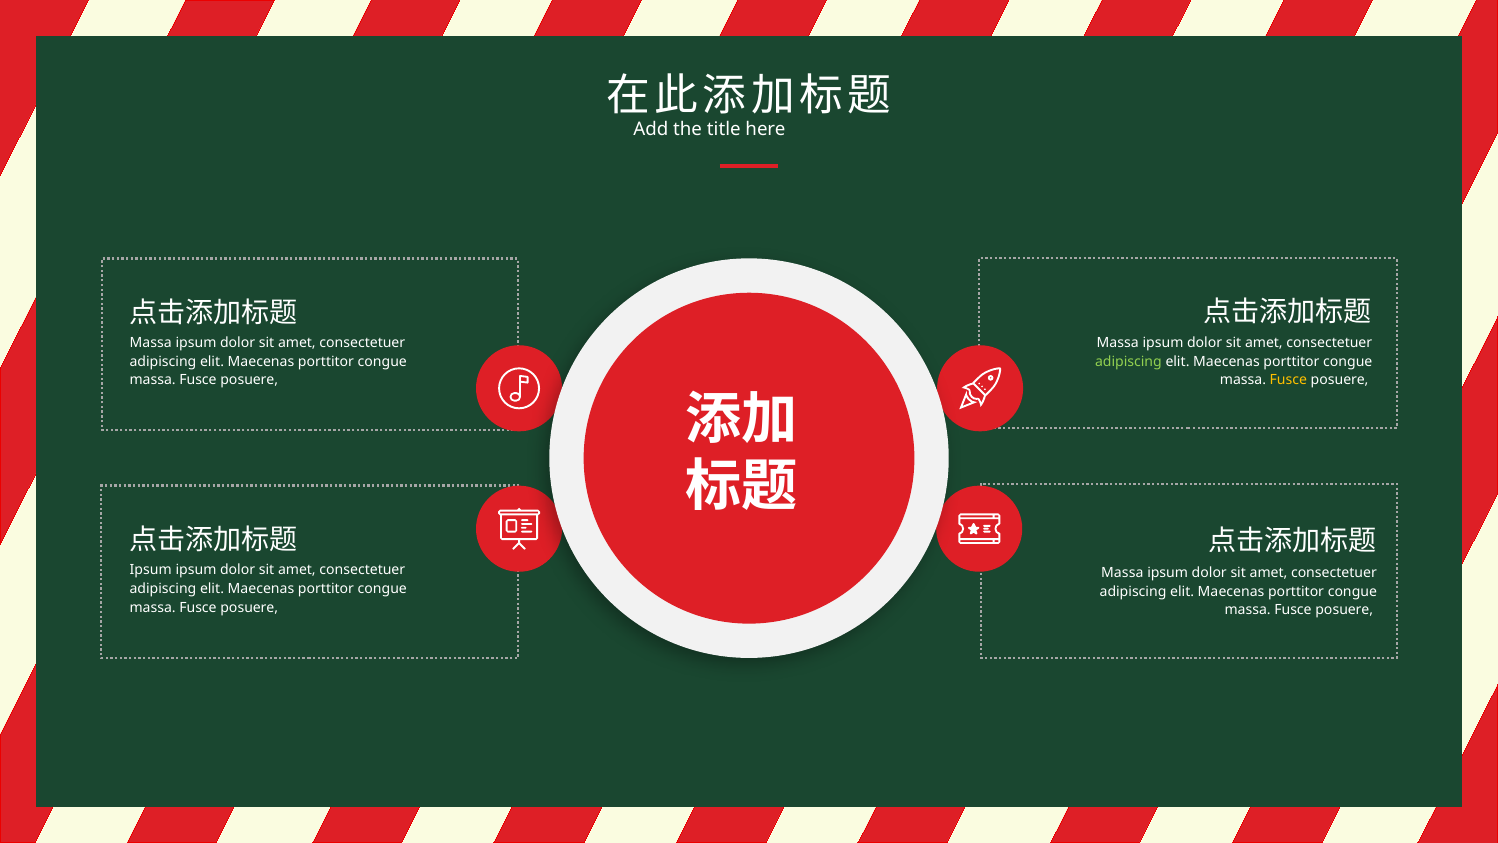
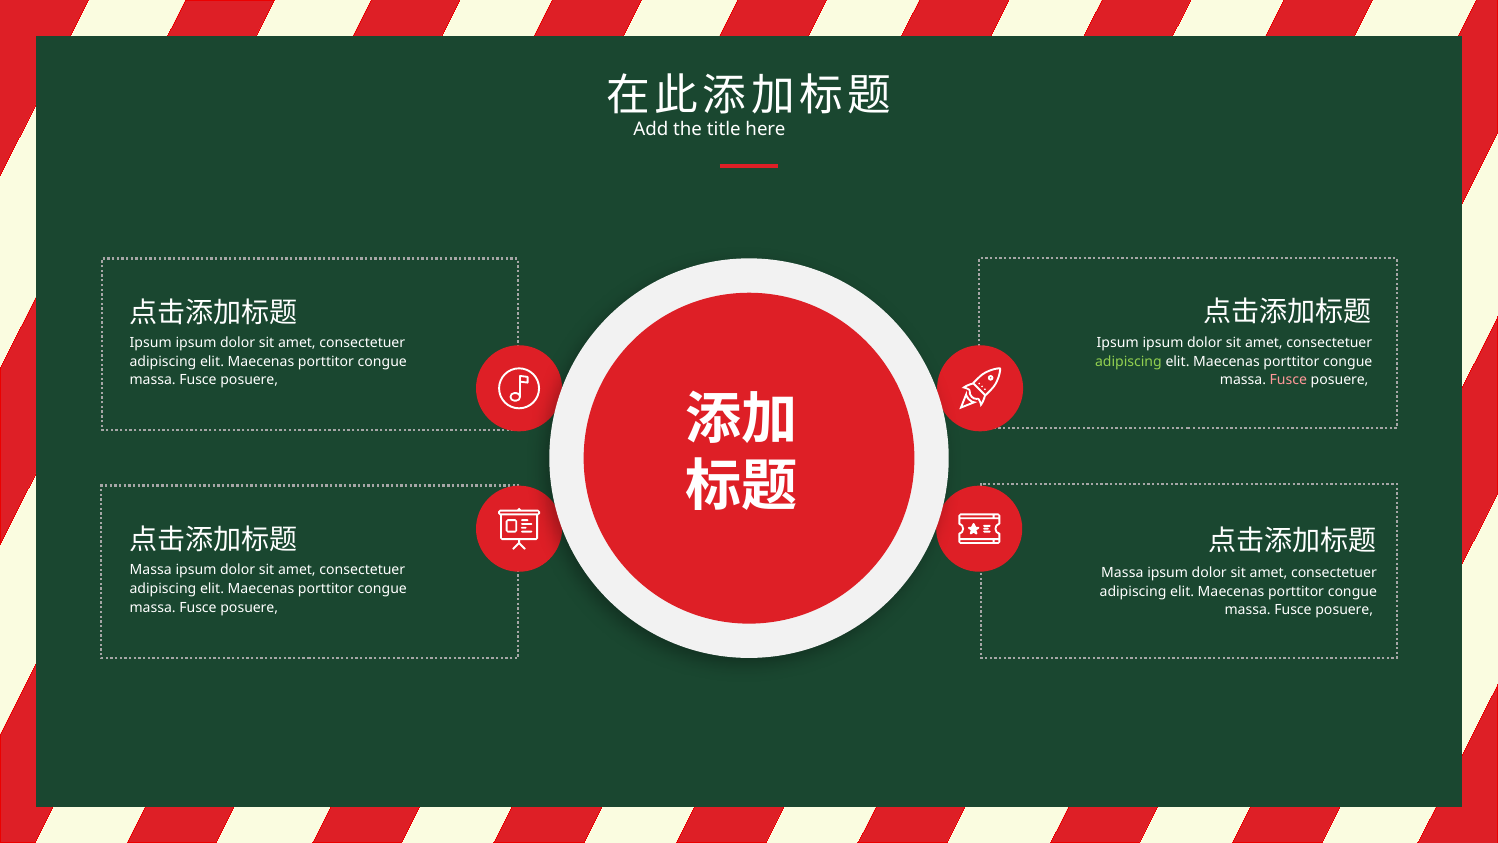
Massa: Massa -> Ipsum (151, 343)
Massa: Massa -> Ipsum (1118, 343)
Fusce colour: yellow -> pink (1288, 380)
Ipsum: Ipsum -> Massa (151, 570)
